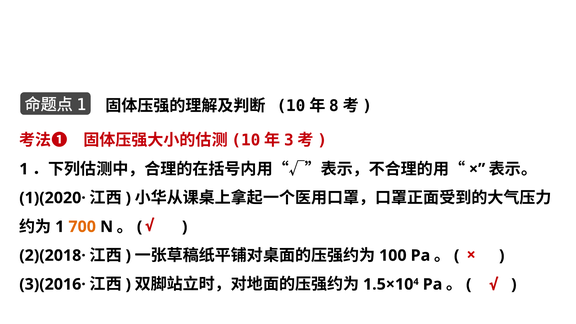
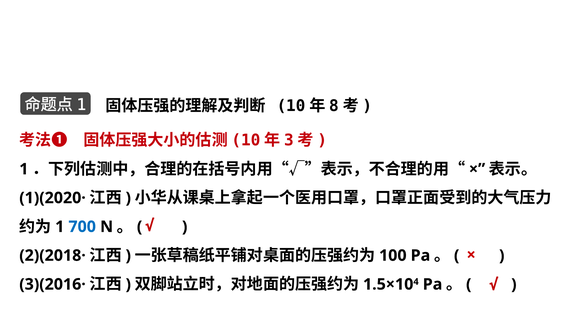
700 colour: orange -> blue (82, 227)
